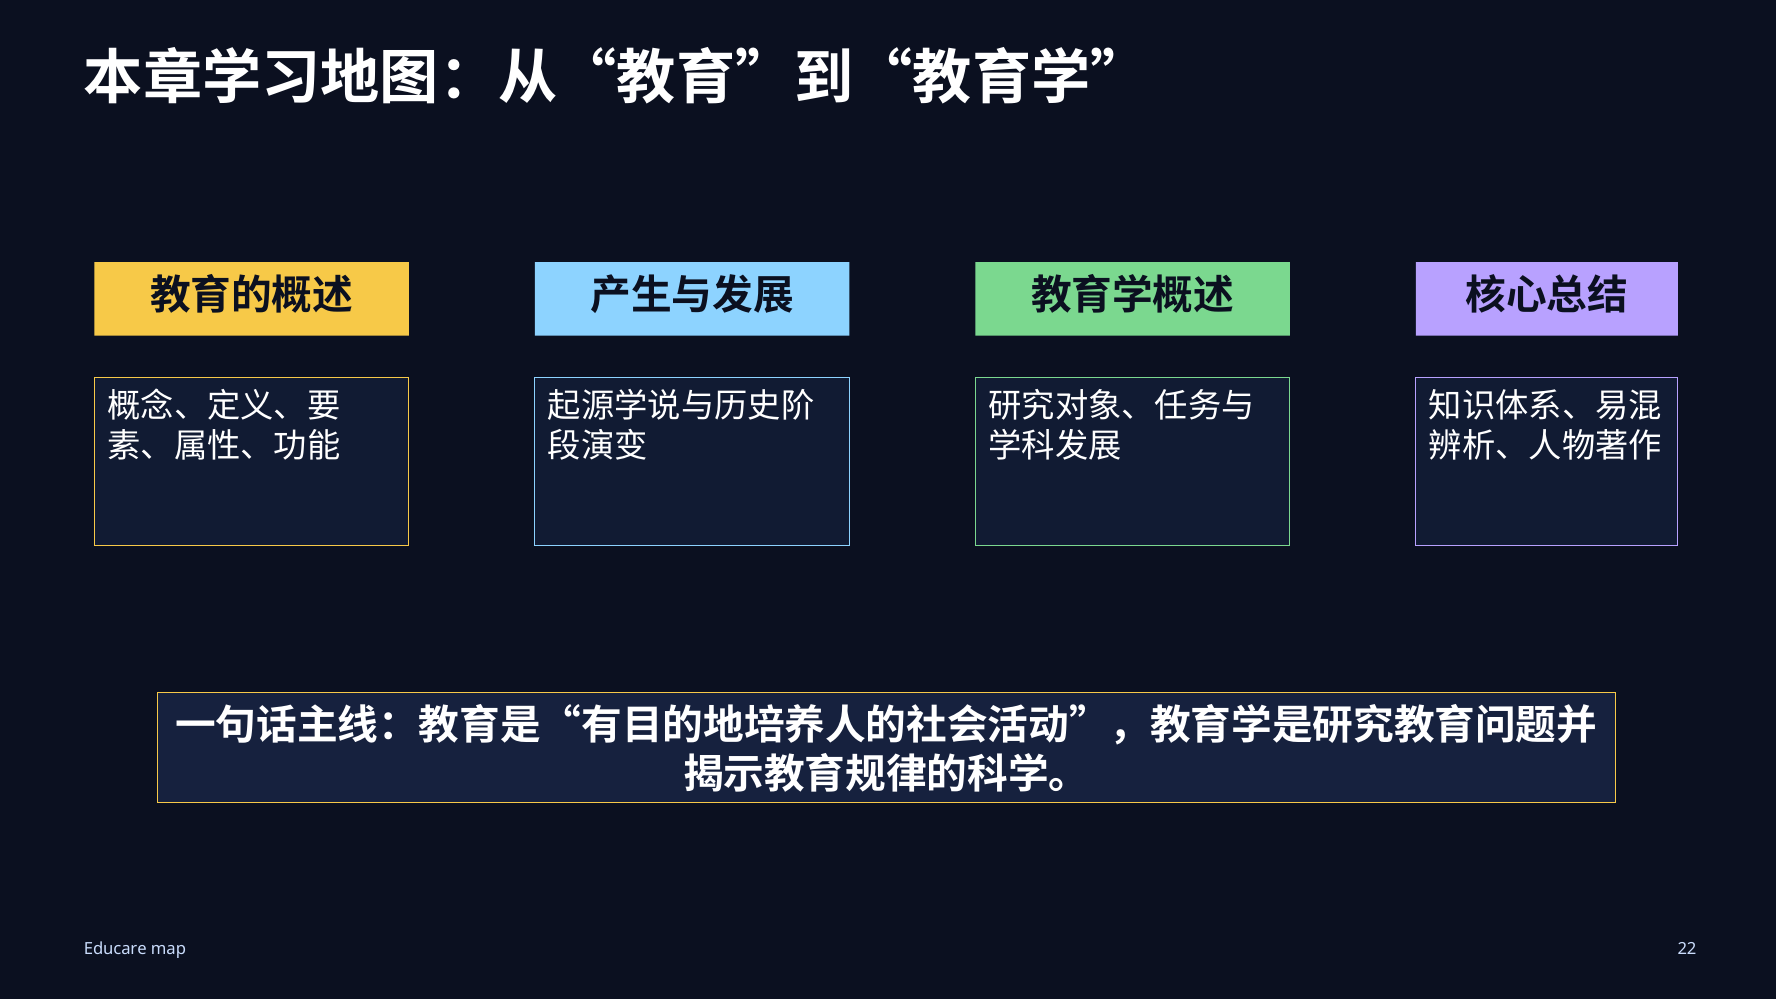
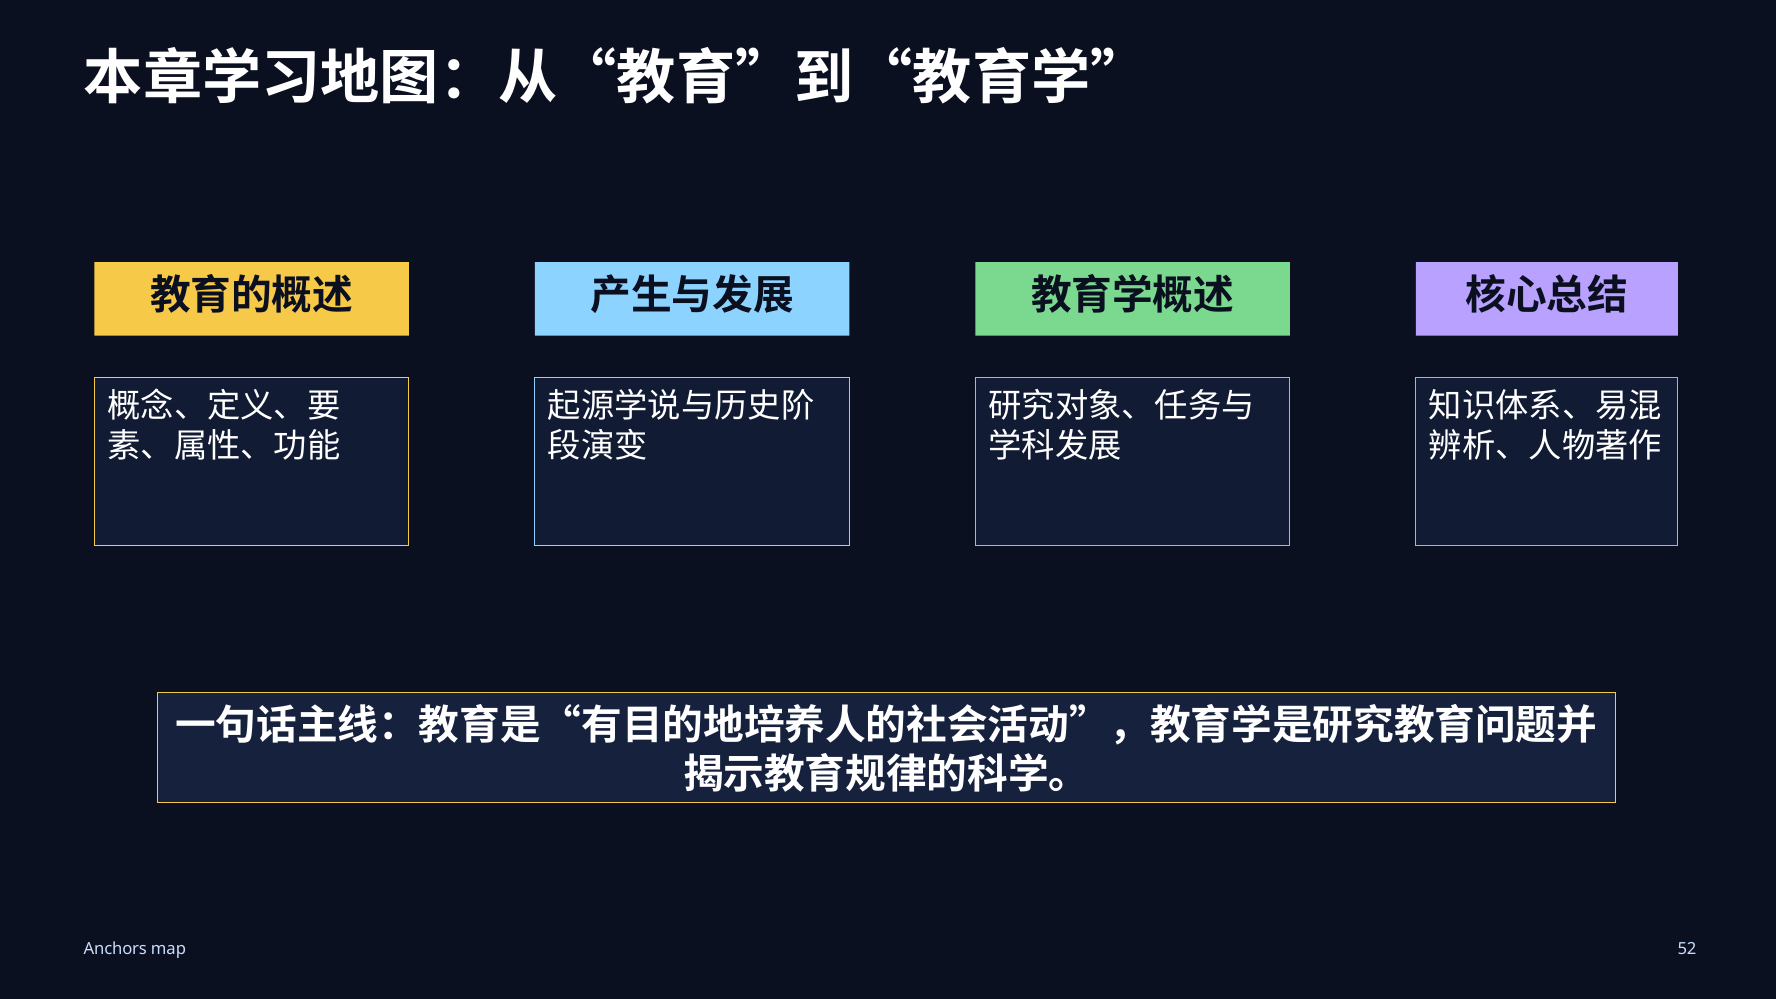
Educare: Educare -> Anchors (115, 948)
22: 22 -> 52 (1687, 948)
